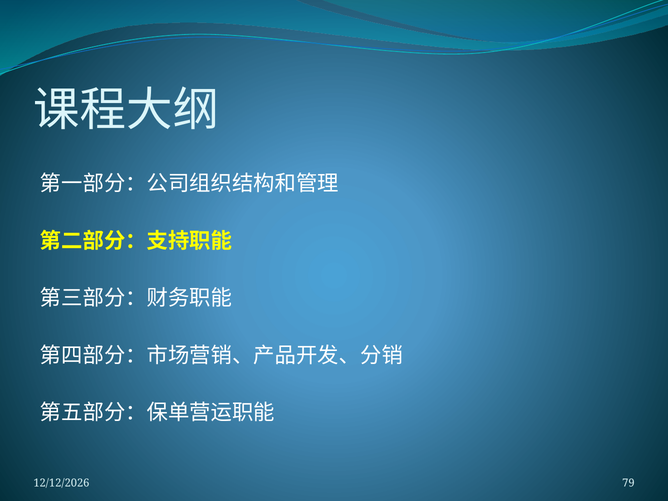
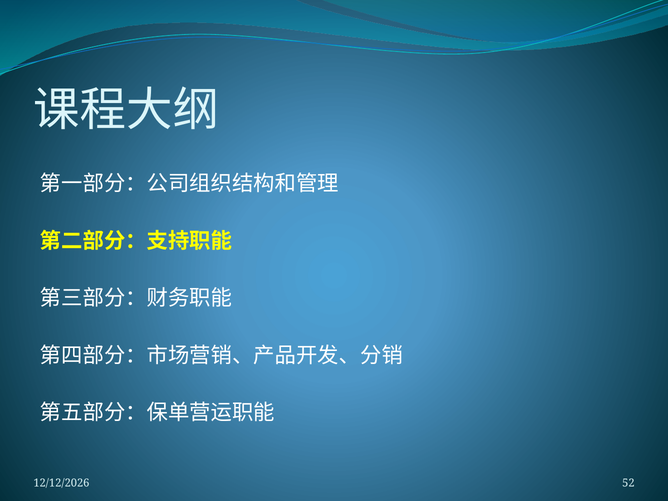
79: 79 -> 52 (628, 483)
